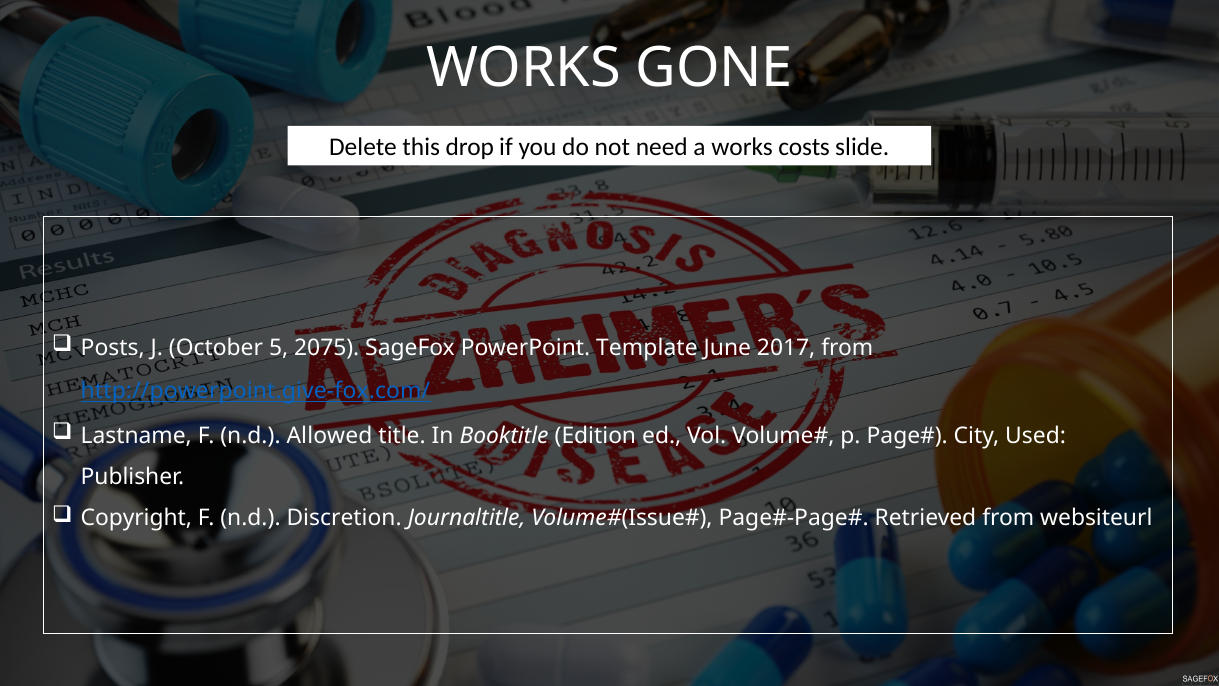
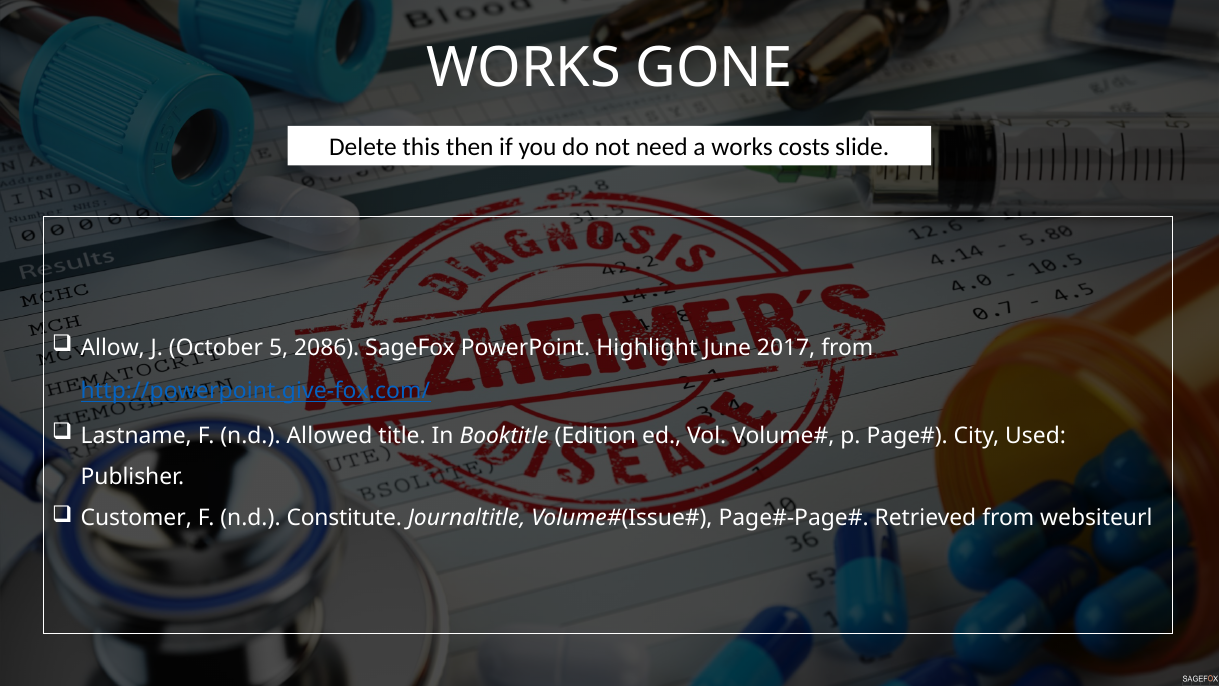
drop: drop -> then (470, 147)
Posts: Posts -> Allow (113, 348)
2075: 2075 -> 2086 (327, 348)
Template: Template -> Highlight (647, 348)
Copyright: Copyright -> Customer (136, 518)
Discretion: Discretion -> Constitute (344, 518)
